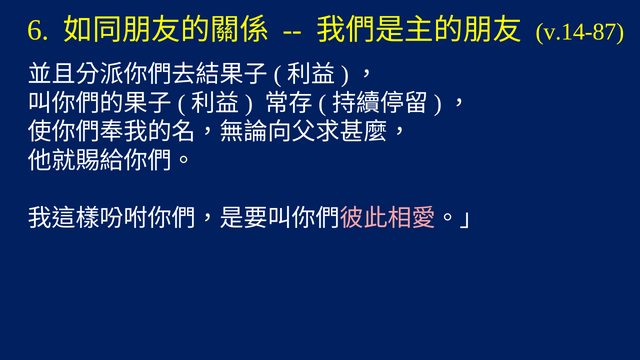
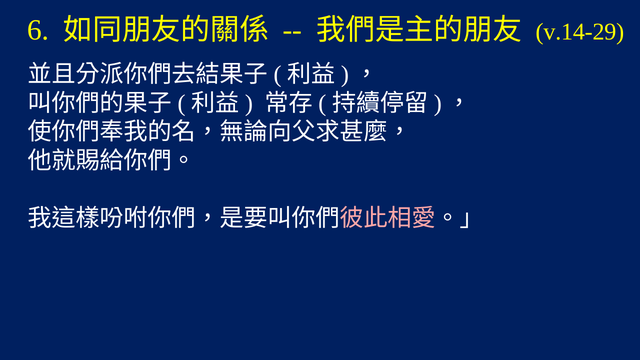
v.14-87: v.14-87 -> v.14-29 (580, 32)
